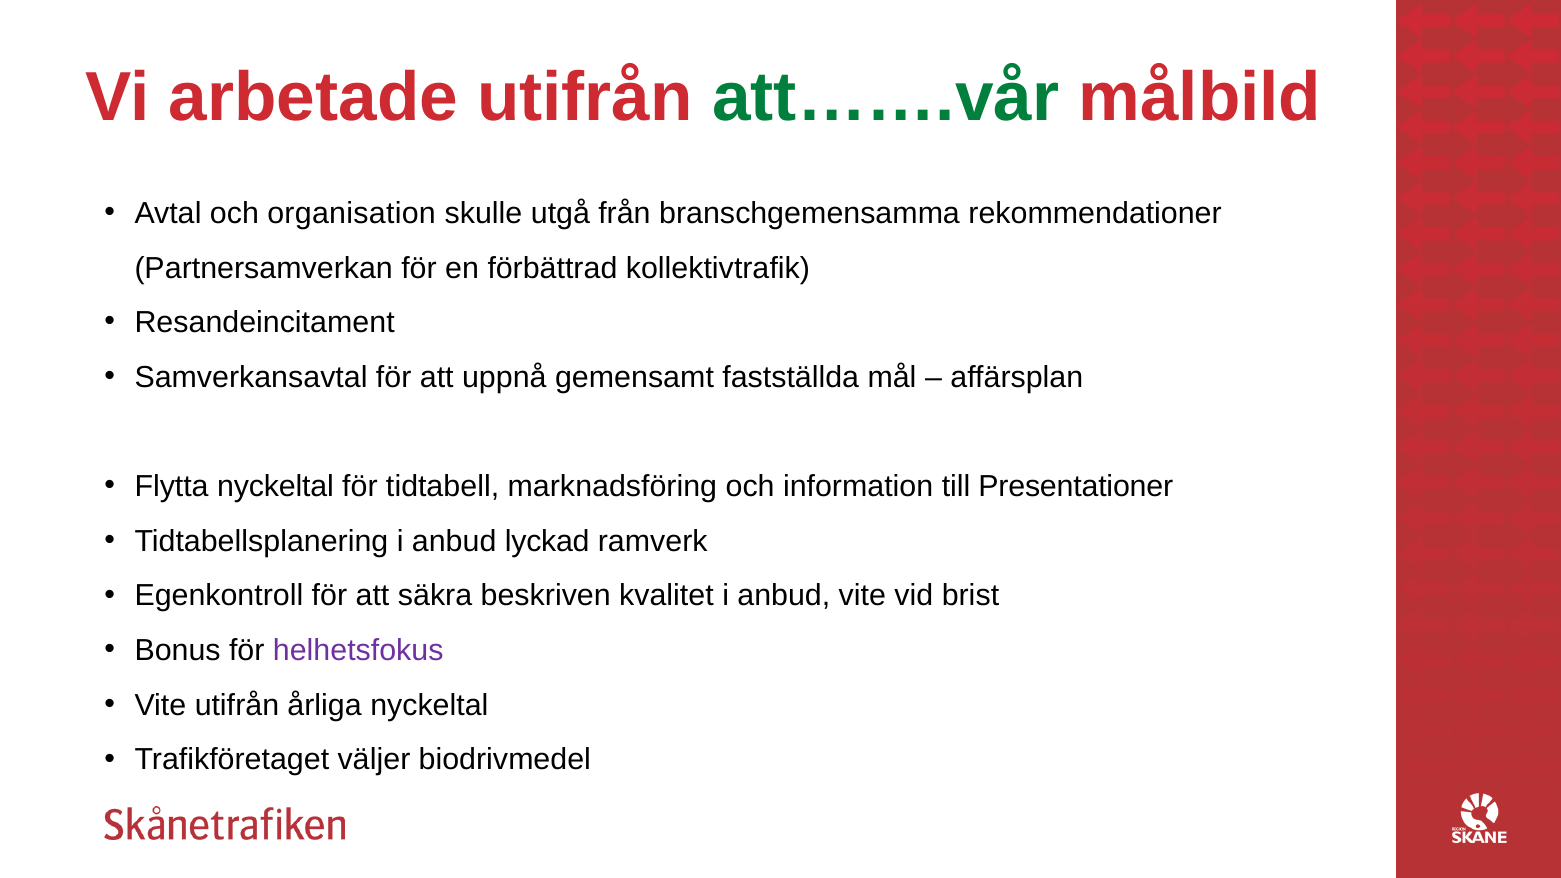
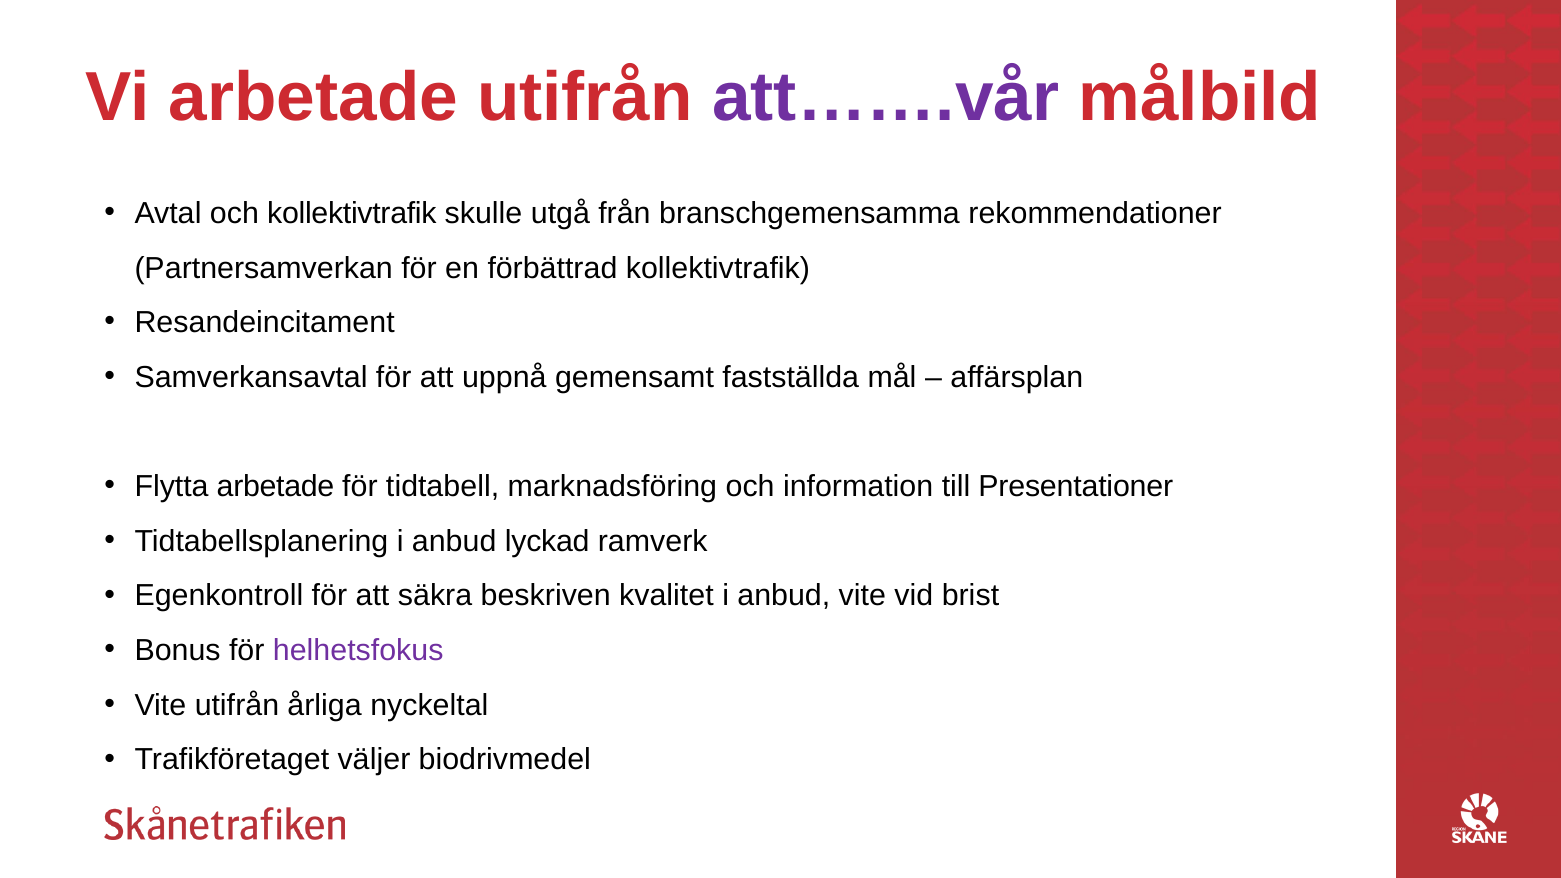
att…….vår colour: green -> purple (886, 98)
och organisation: organisation -> kollektivtrafik (352, 213)
Flytta nyckeltal: nyckeltal -> arbetade (276, 487)
